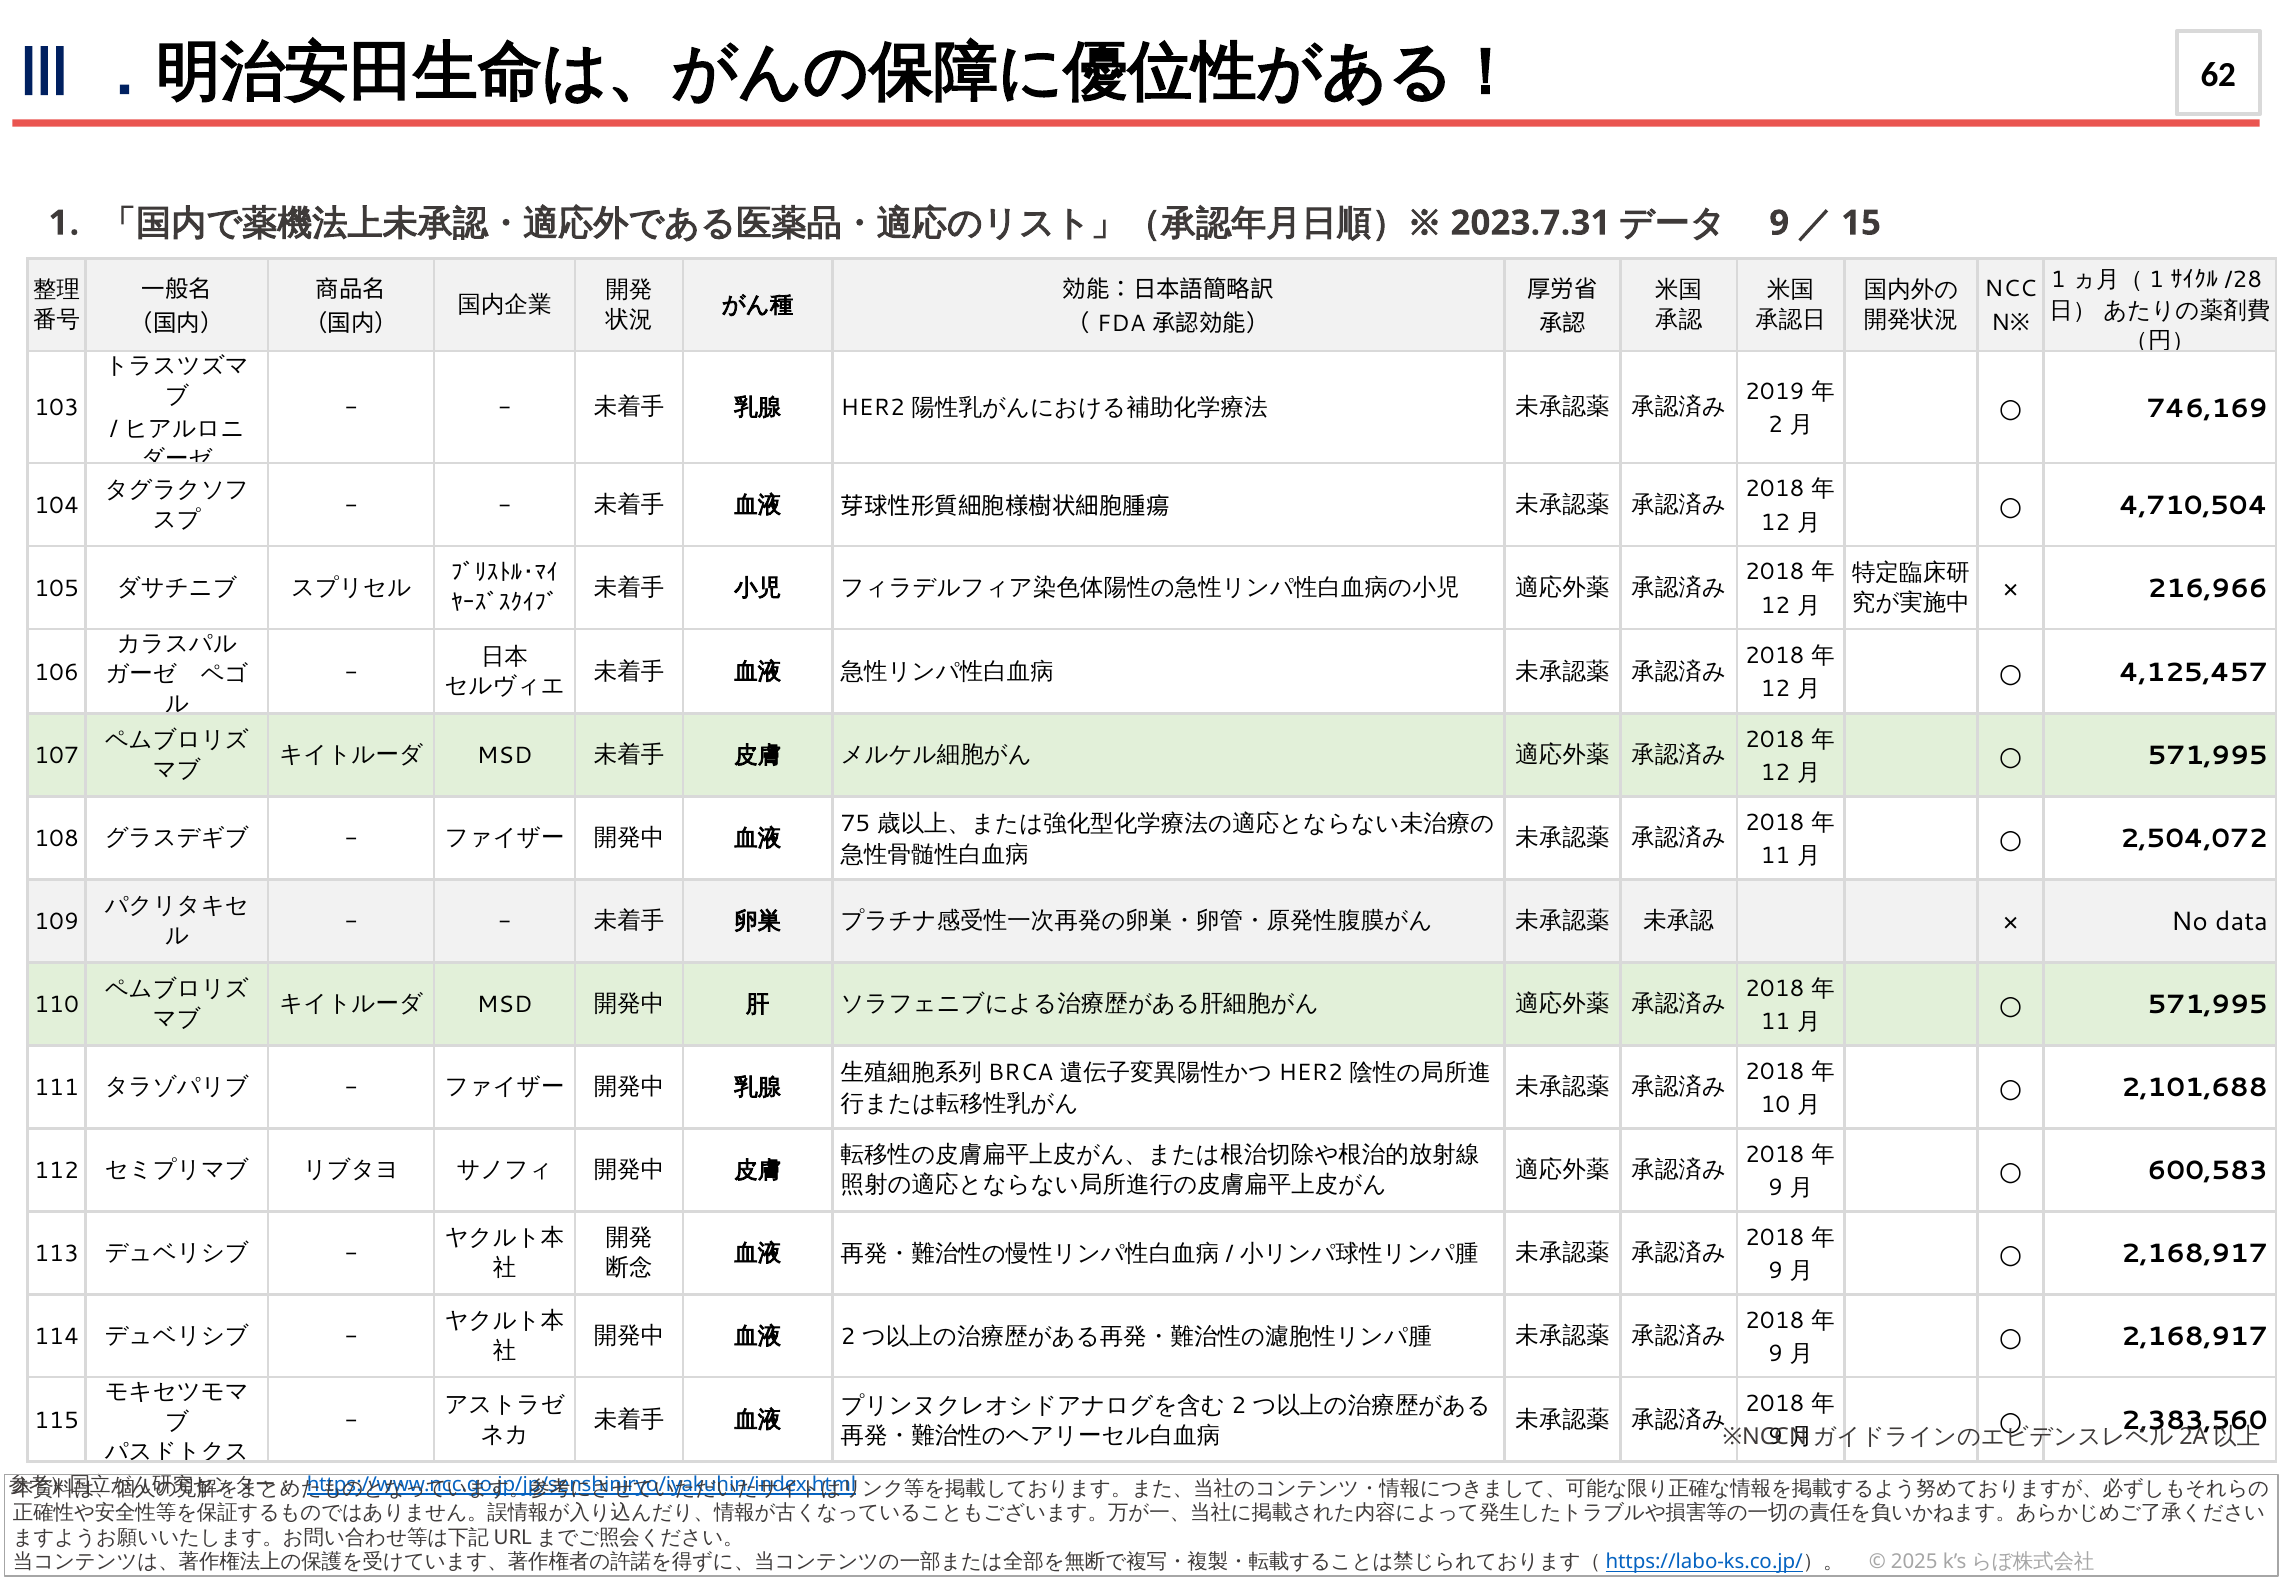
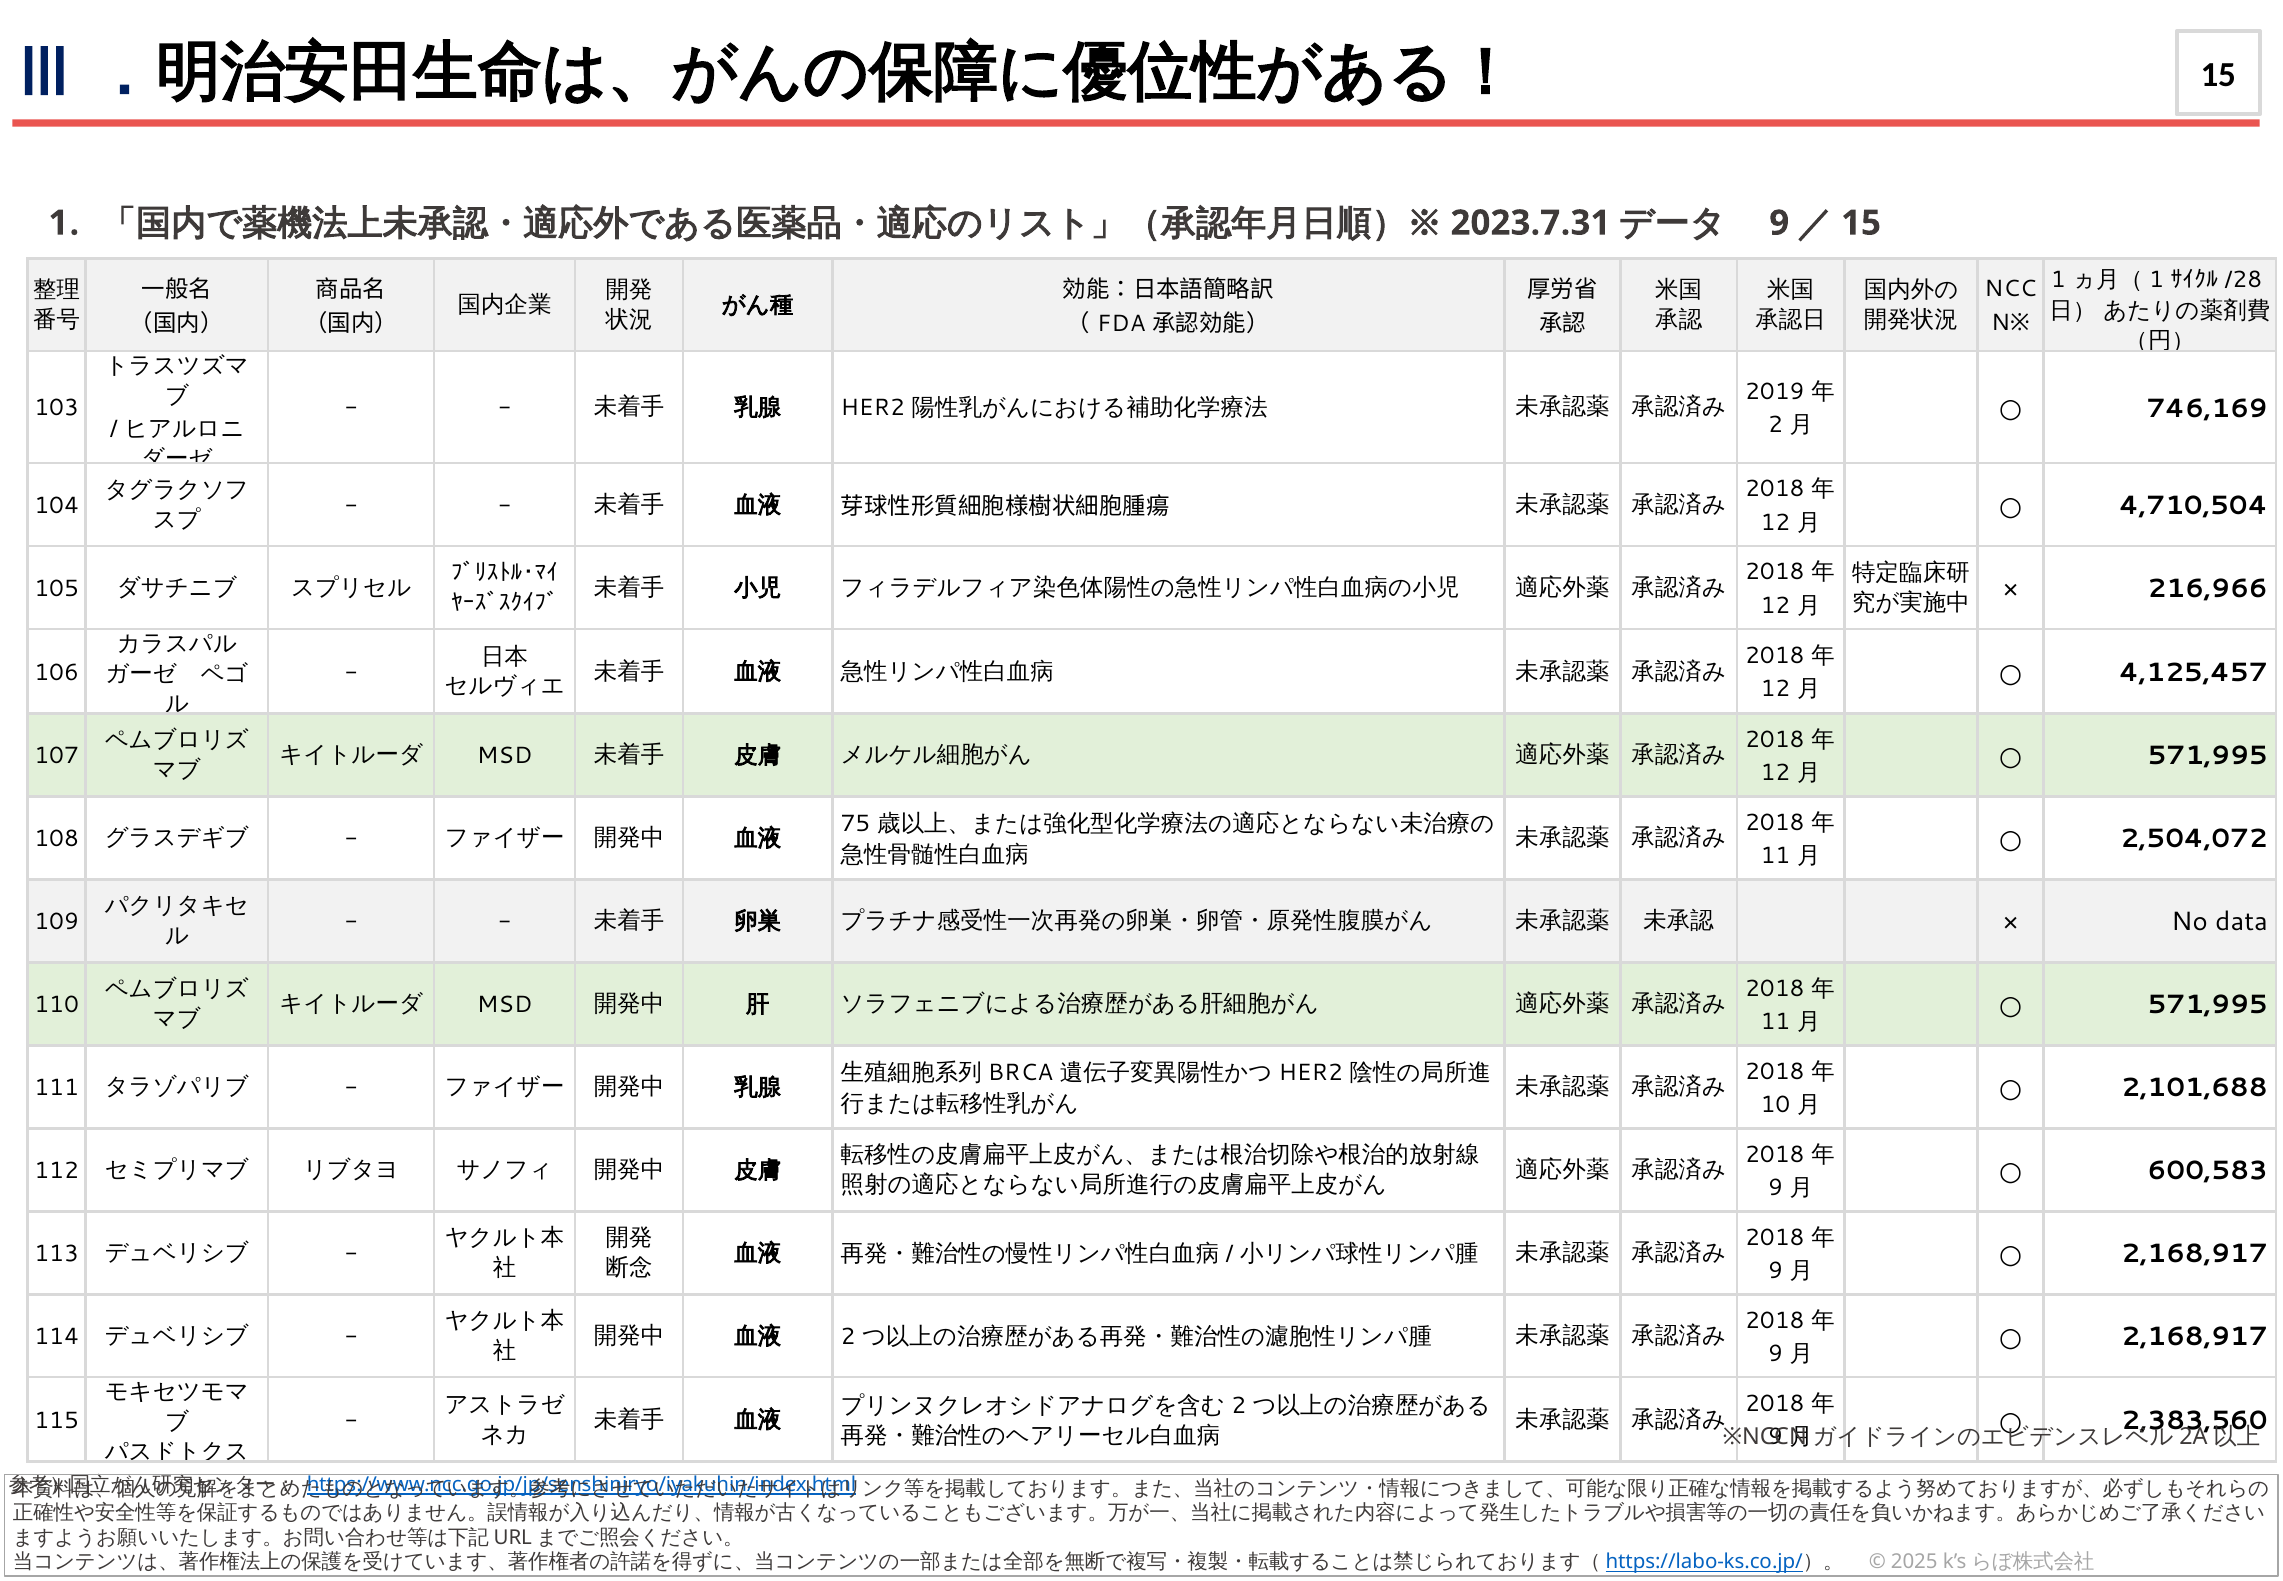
62: 62 -> 15 (2218, 75)
